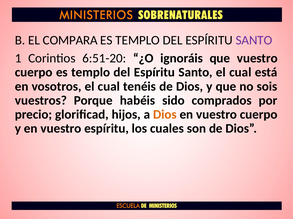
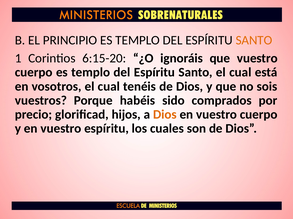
COMPARA: COMPARA -> PRINCIPIO (70, 40)
SANTO colour: purple -> orange (254, 40)
6:51-20: 6:51-20 -> 6:15-20 (104, 58)
